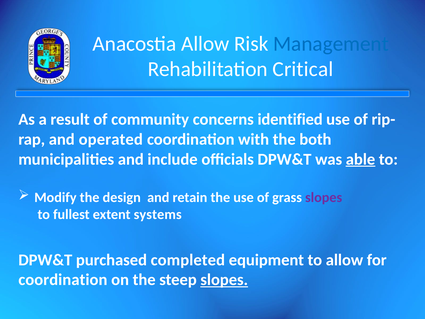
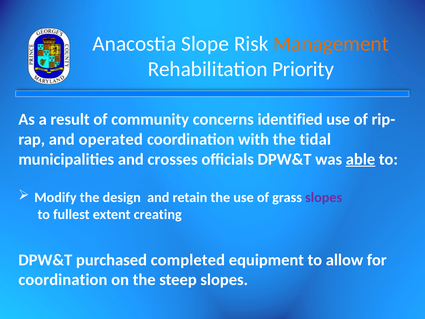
Anacostia Allow: Allow -> Slope (205, 44)
Management colour: blue -> orange (331, 44)
Critical: Critical -> Priority (303, 69)
both: both -> tidal (315, 139)
include: include -> crosses (173, 159)
systems: systems -> creating (158, 214)
slopes underline: present -> none (224, 280)
